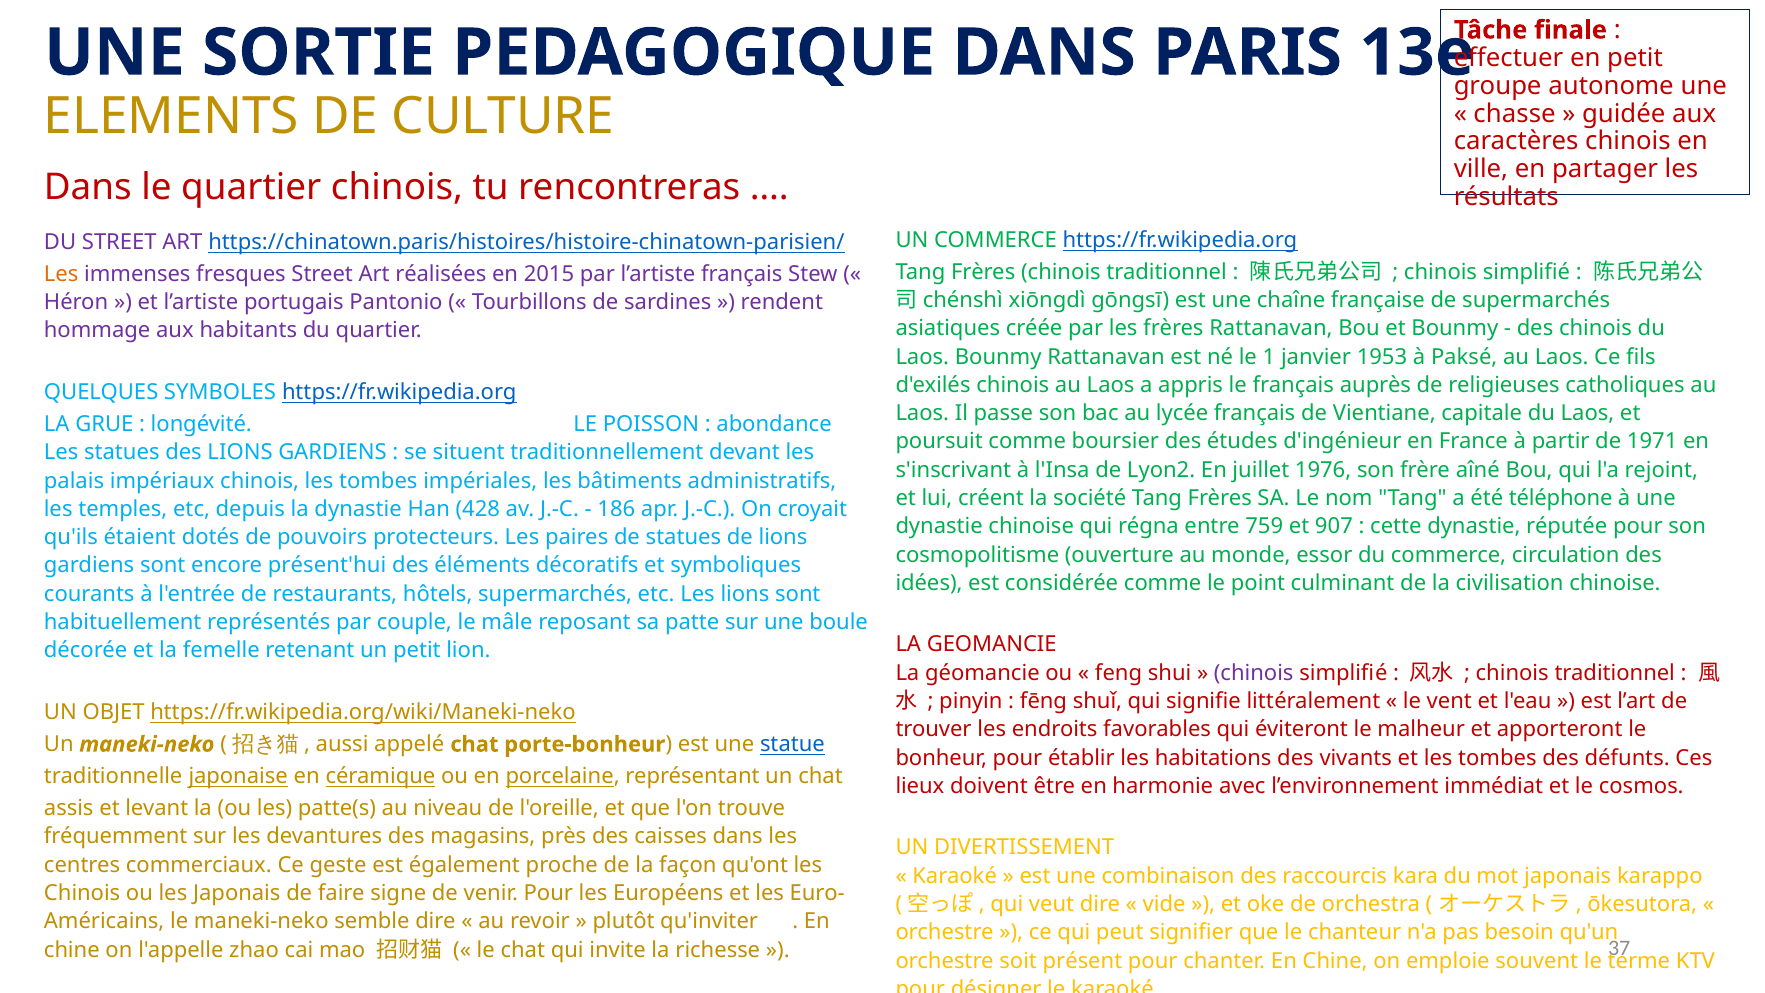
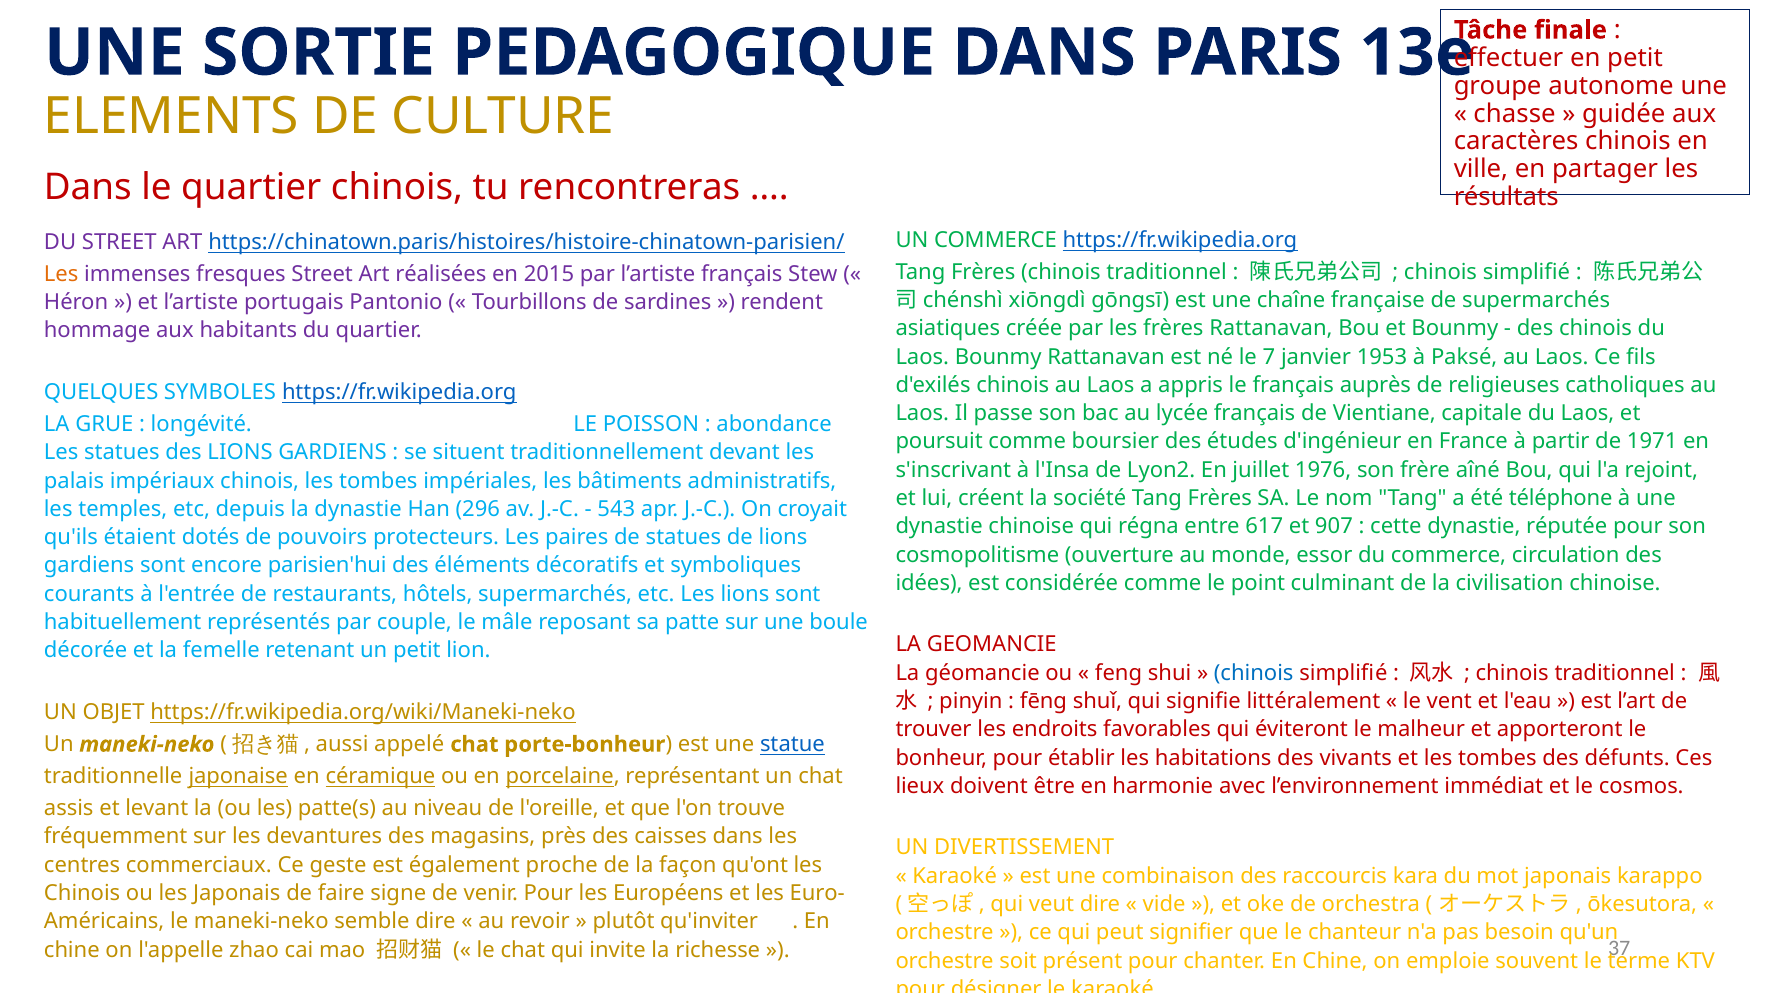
1: 1 -> 7 (1269, 357)
428: 428 -> 296 (478, 509)
186: 186 -> 543 (616, 509)
759: 759 -> 617 (1264, 526)
présent'hui: présent'hui -> parisien'hui (327, 566)
chinois colour: purple -> blue (1254, 673)
